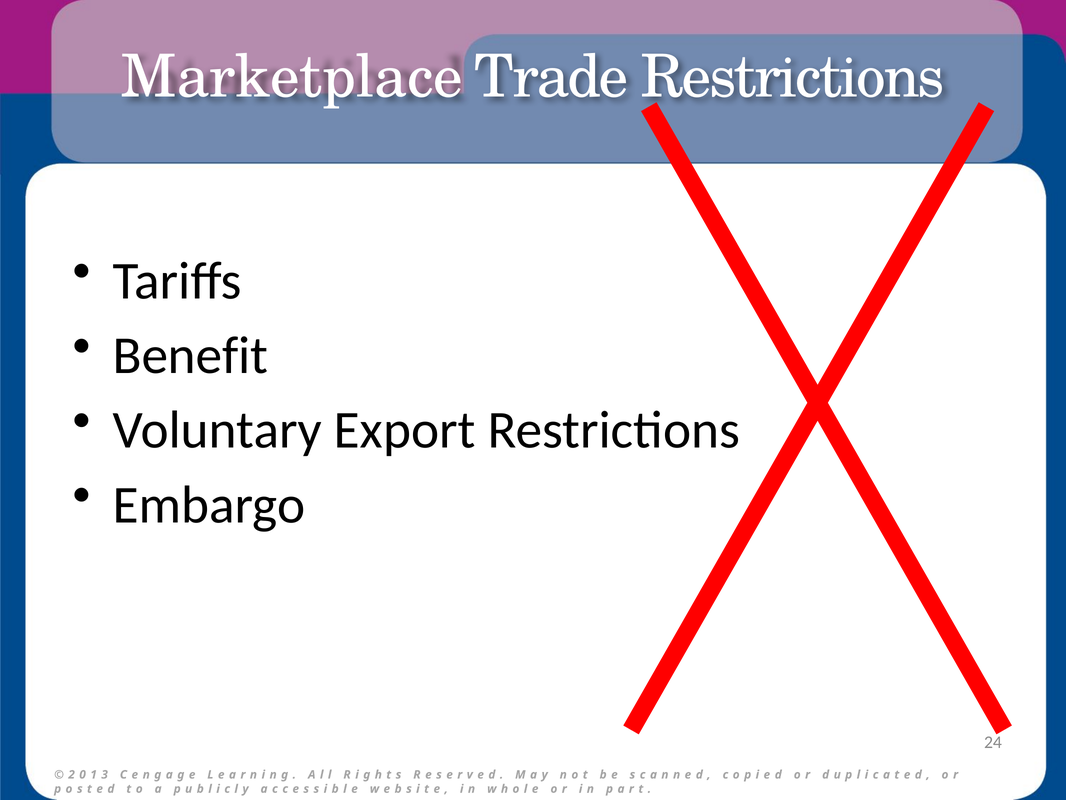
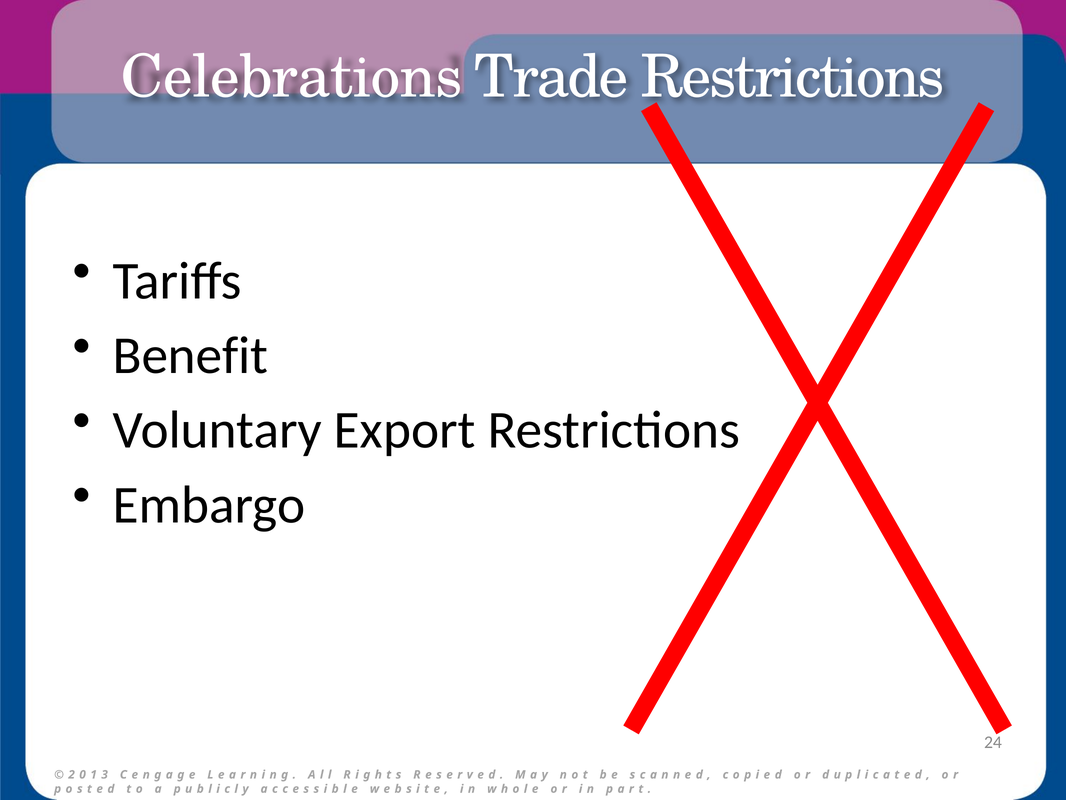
Marketplace: Marketplace -> Celebrations (292, 77)
